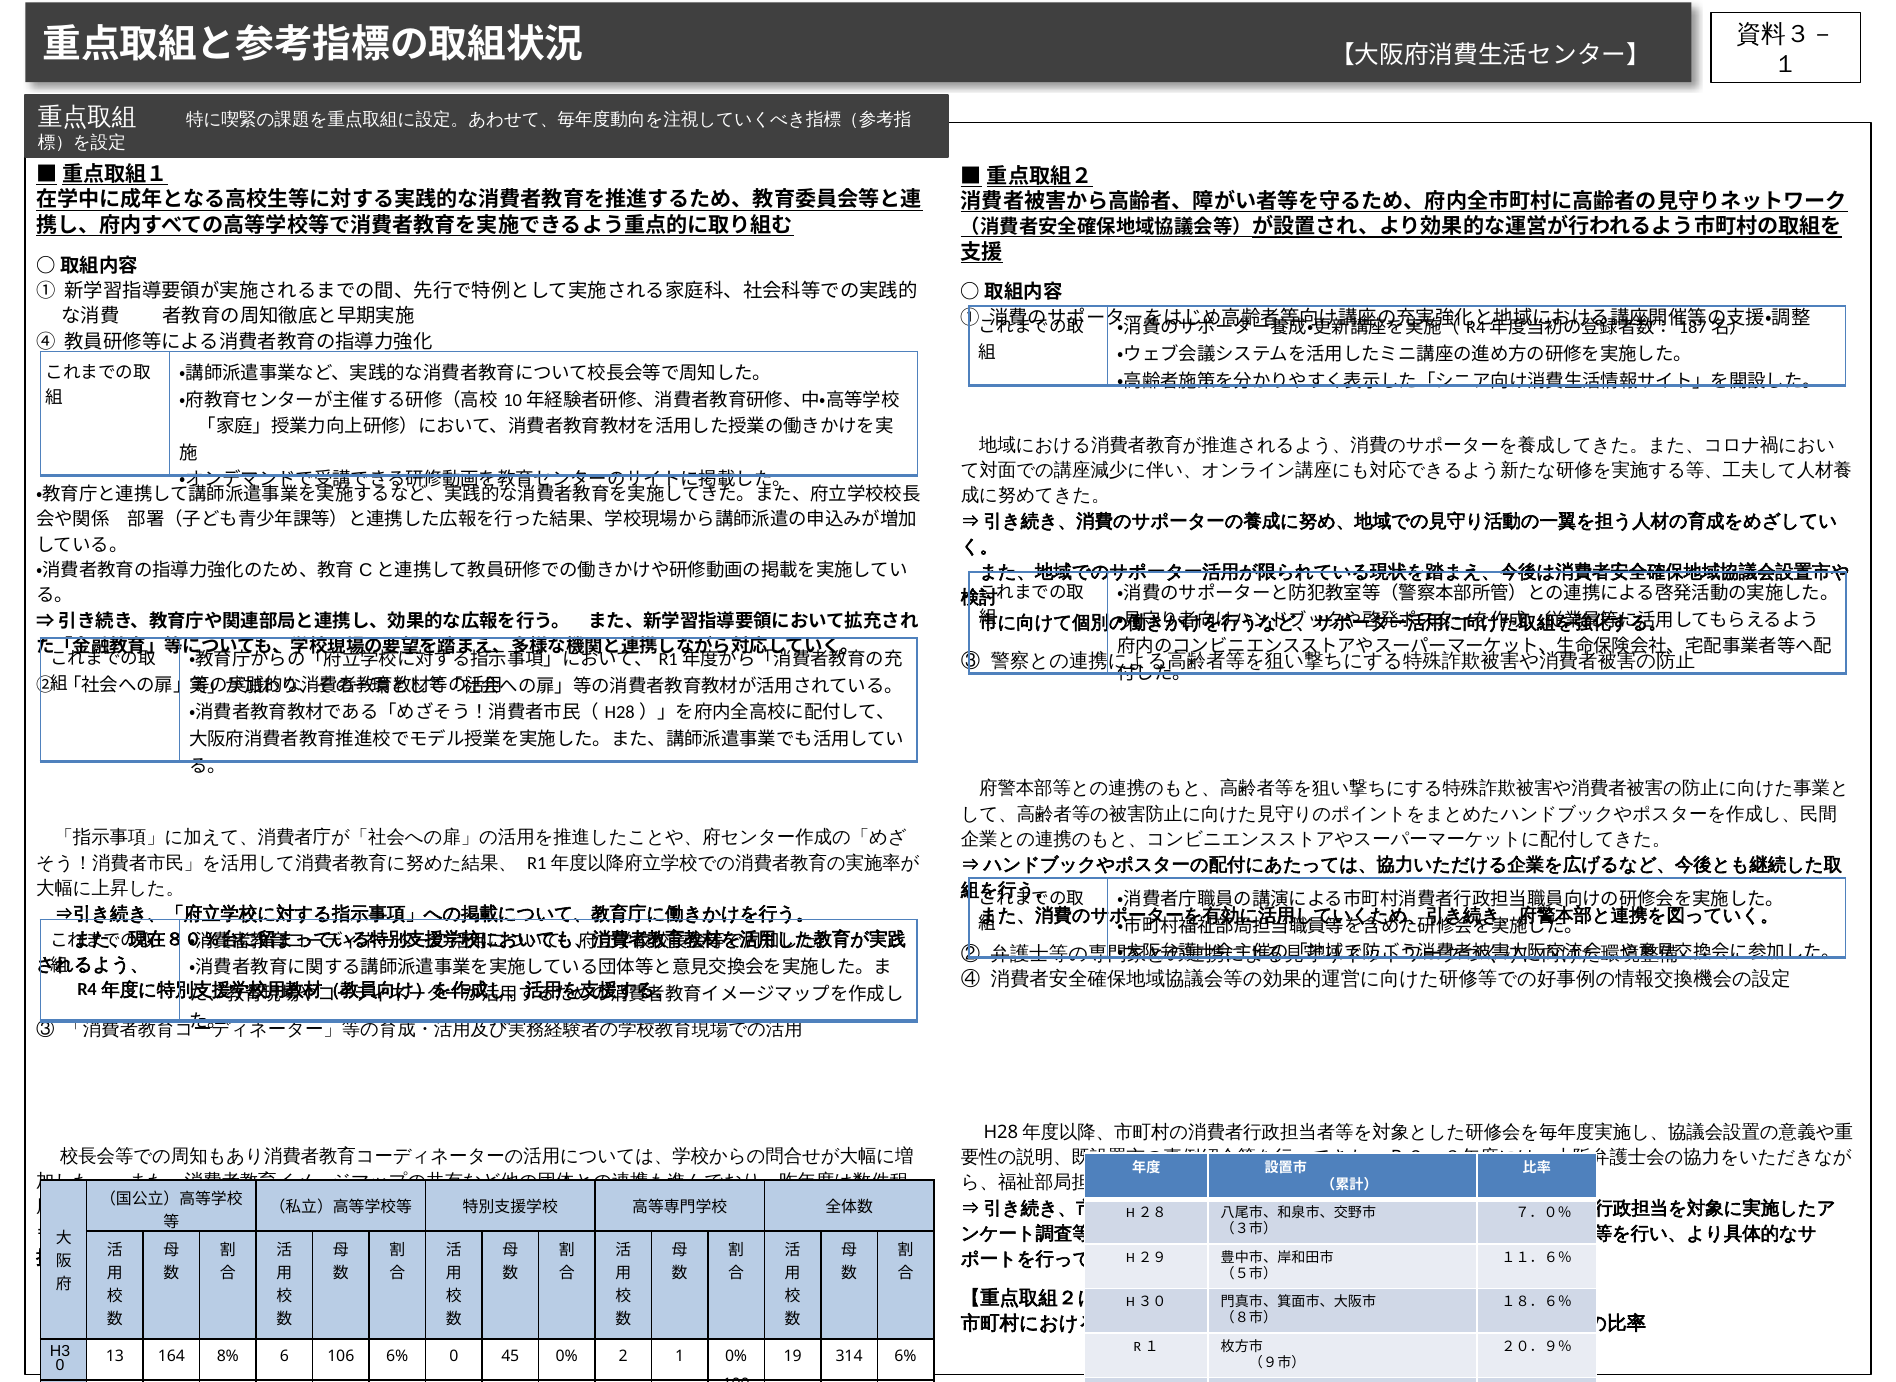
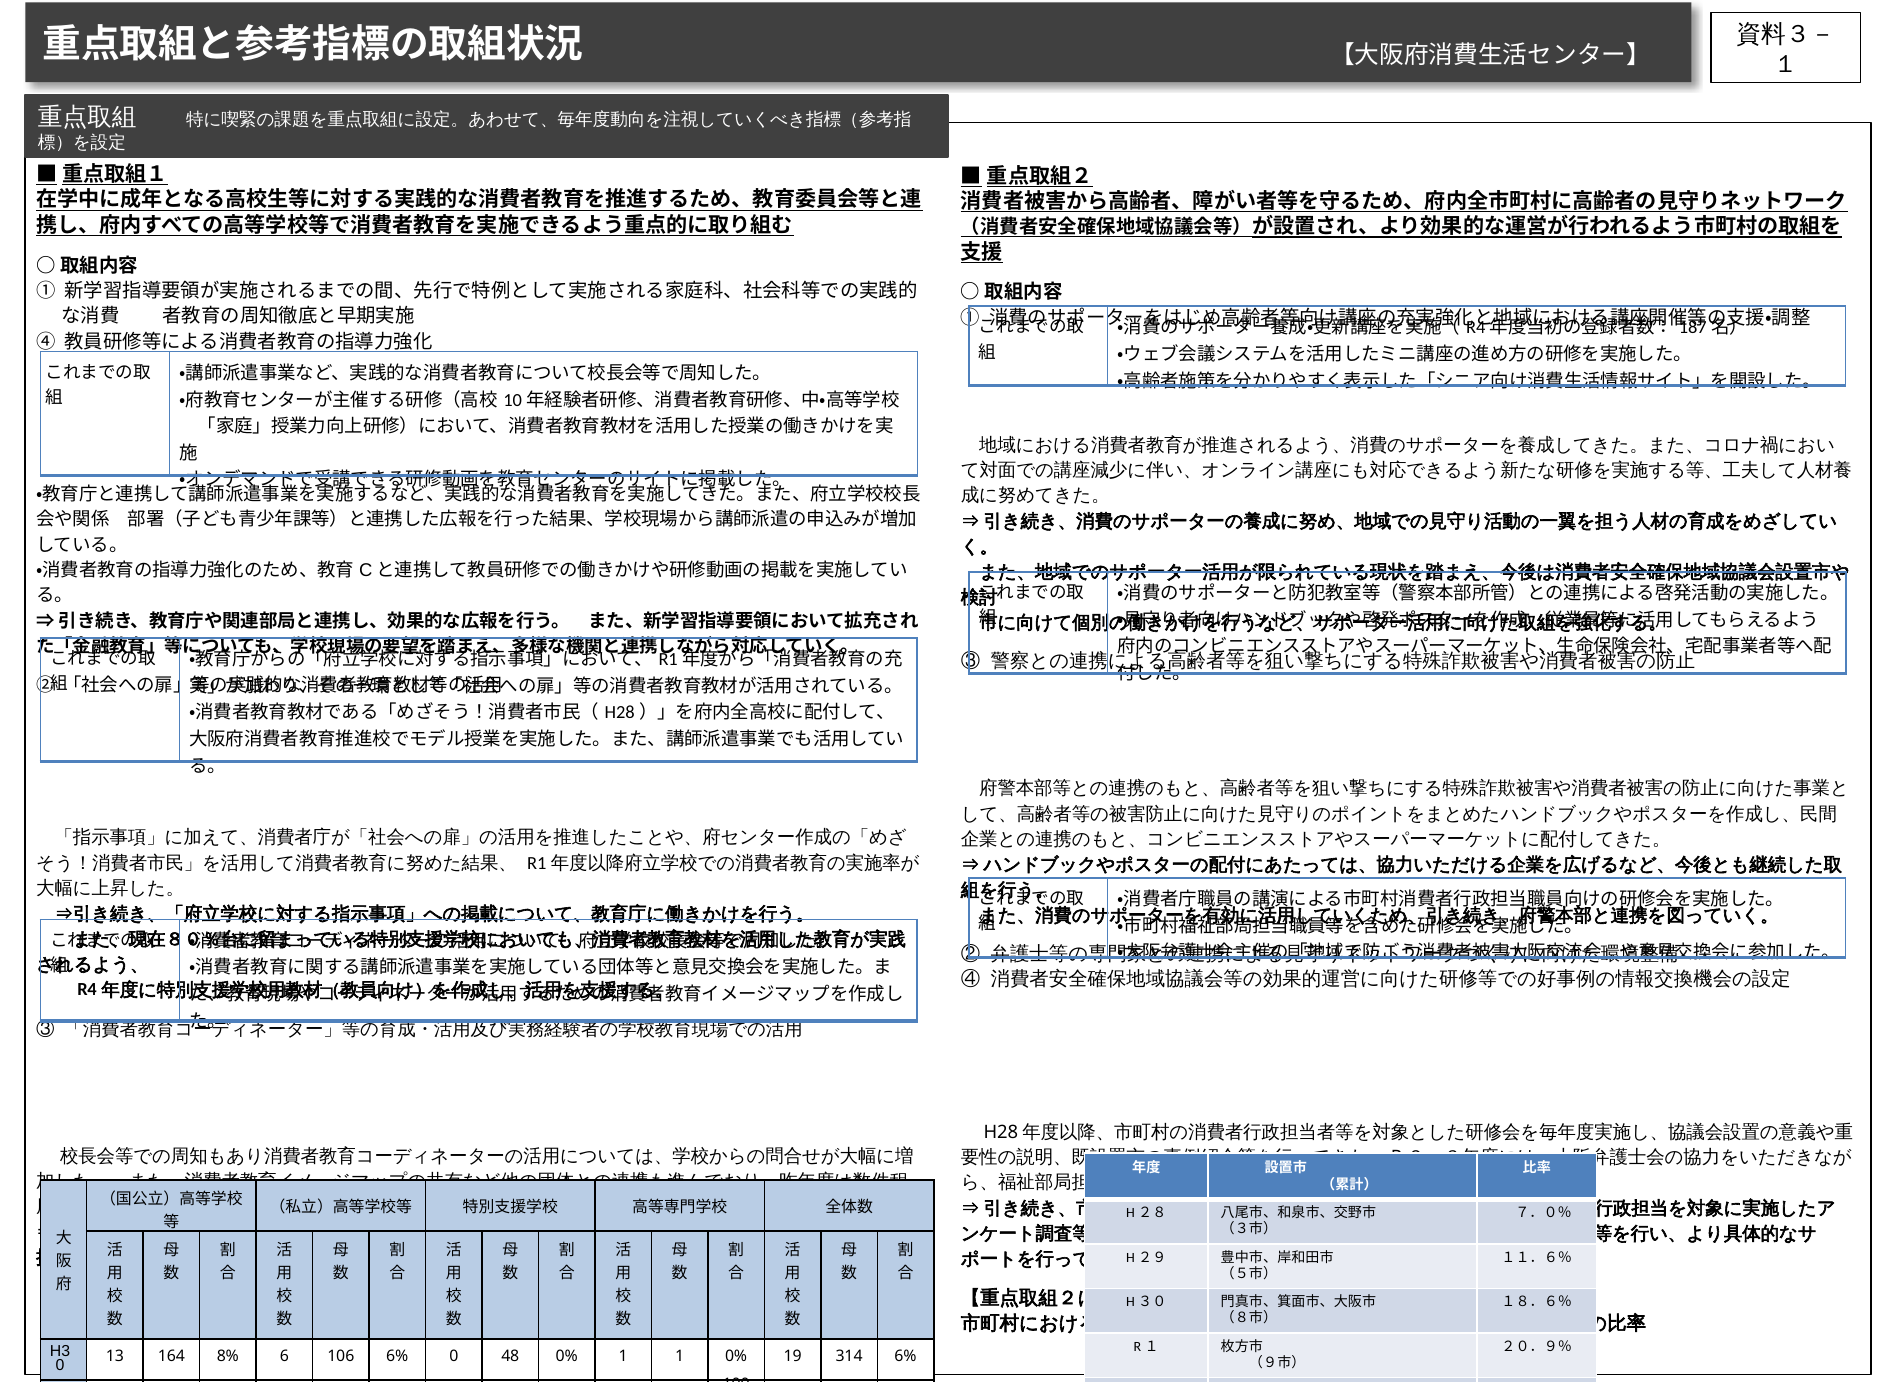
45: 45 -> 48 (510, 1357)
0% 2: 2 -> 1 (623, 1357)
